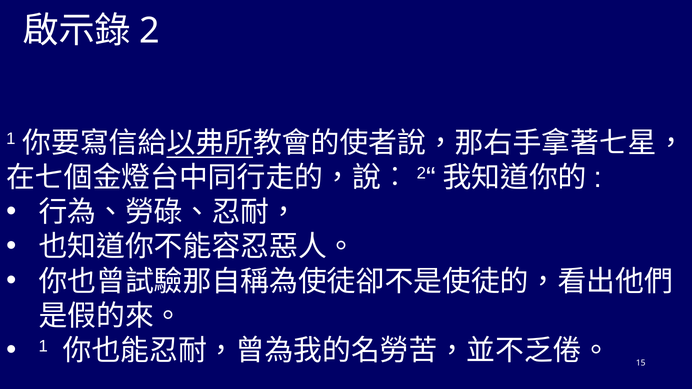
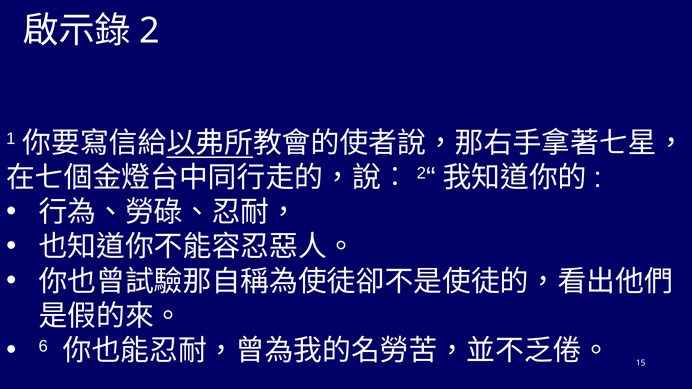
1: 1 -> 6 (43, 346)
